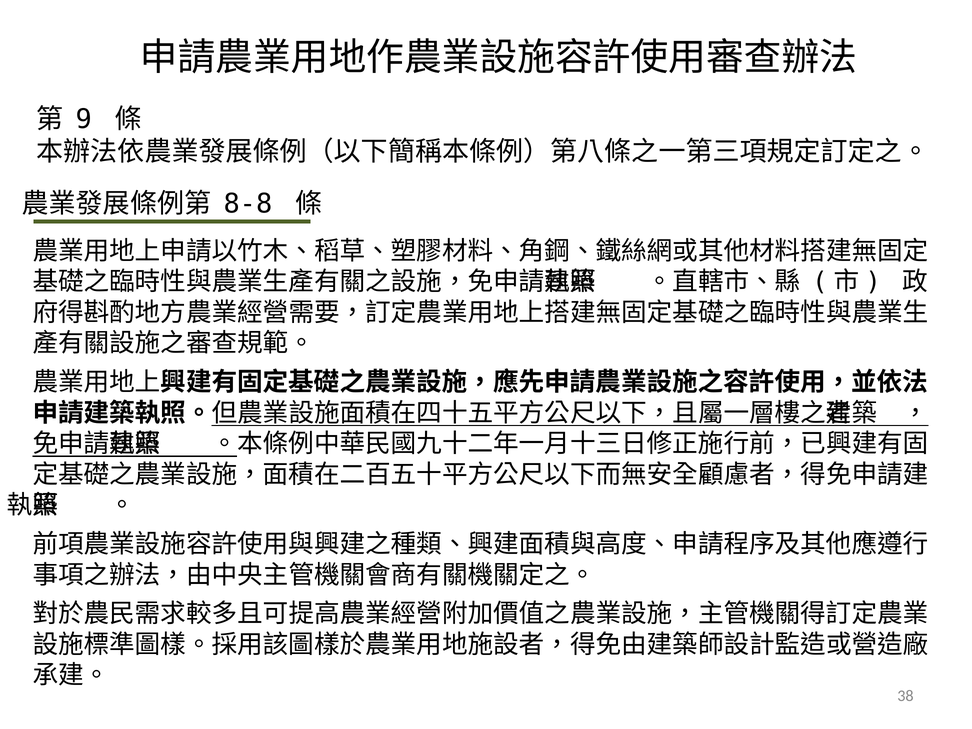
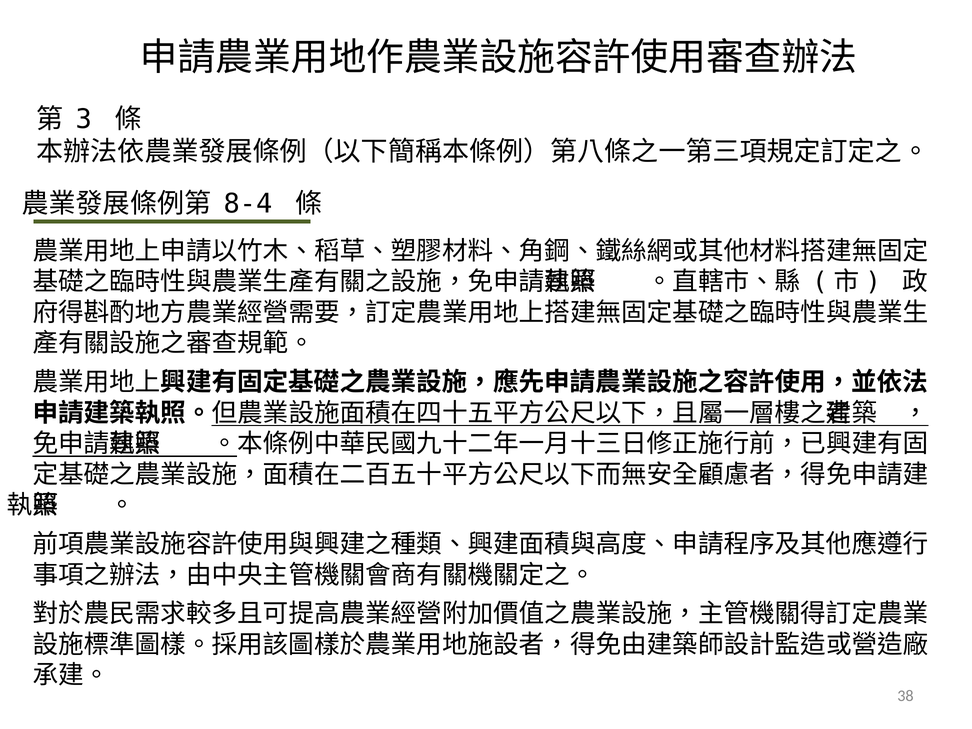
9: 9 -> 3 (84, 119)
8-8: 8-8 -> 8-4 (248, 204)
